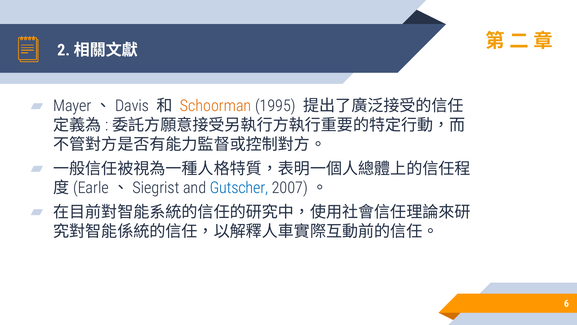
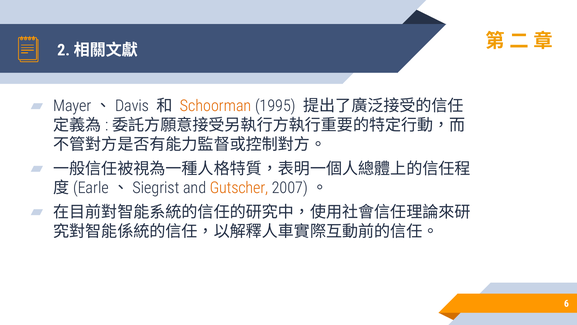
Gutscher colour: blue -> orange (239, 188)
